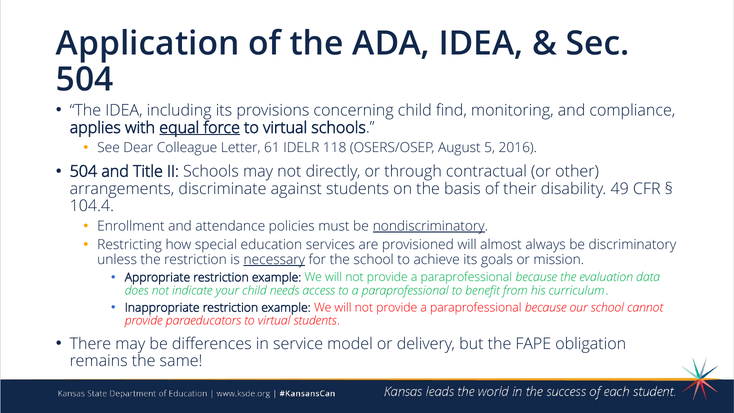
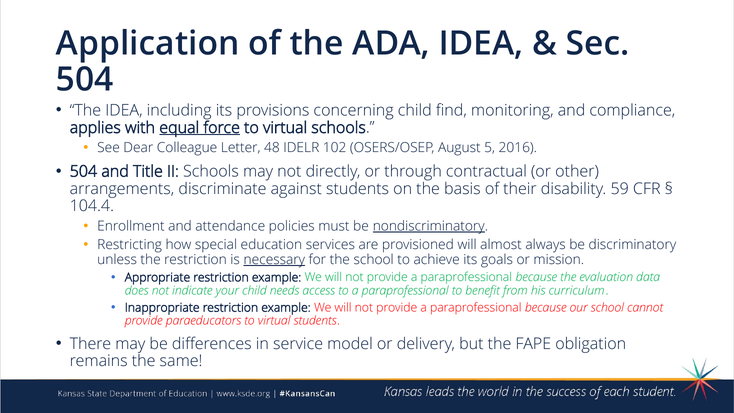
61: 61 -> 48 (272, 148)
118: 118 -> 102 (335, 148)
49: 49 -> 59 (620, 189)
